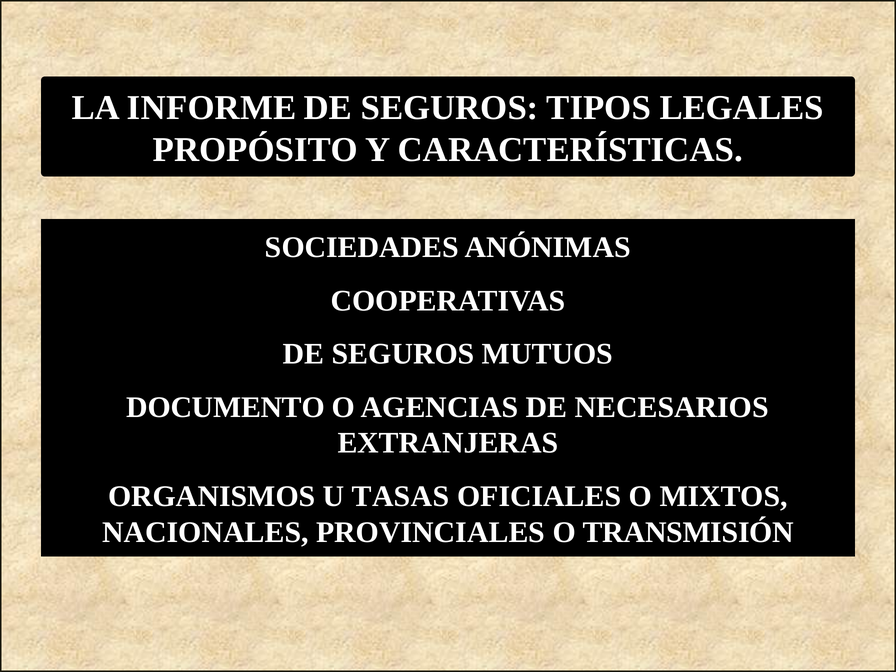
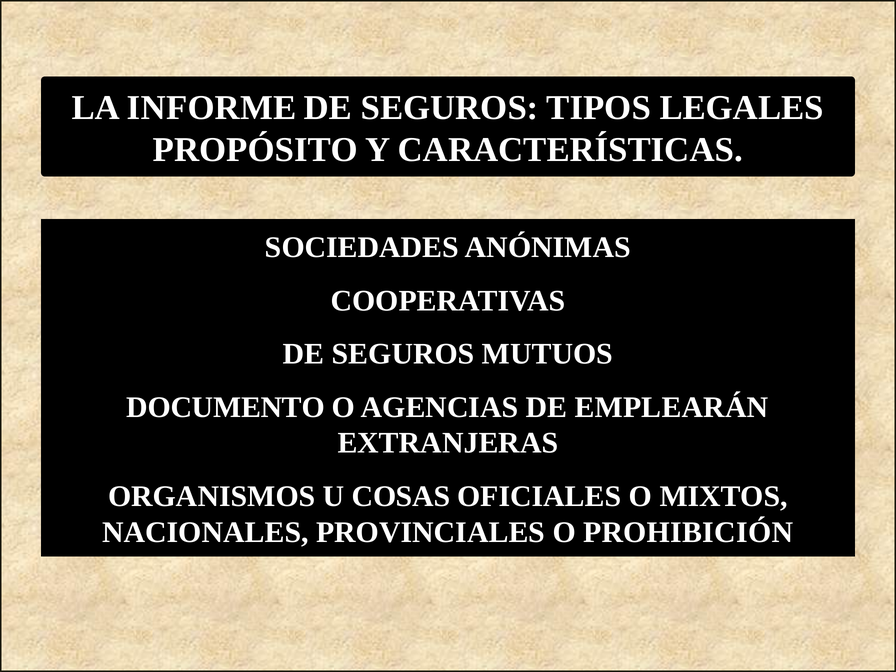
NECESARIOS: NECESARIOS -> EMPLEARÁN (672, 407)
TASAS: TASAS -> COSAS (401, 496)
TRANSMISIÓN: TRANSMISIÓN -> PROHIBICIÓN (688, 532)
